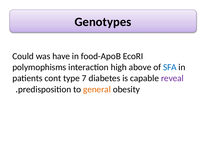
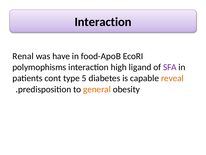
Genotypes: Genotypes -> Interaction (103, 22)
Could: Could -> Renal (23, 56)
above: above -> ligand (140, 67)
SFA colour: blue -> purple (170, 67)
7: 7 -> 5 (84, 78)
reveal colour: purple -> orange (172, 78)
